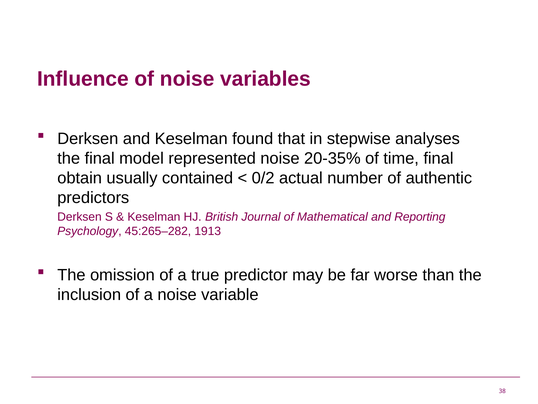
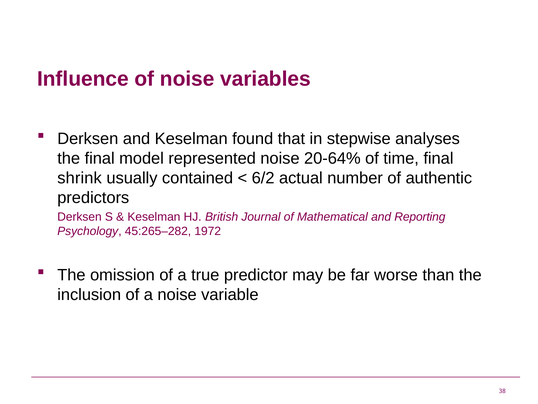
20-35%: 20-35% -> 20-64% (332, 158)
obtain: obtain -> shrink (80, 178)
0/2: 0/2 -> 6/2 (263, 178)
1913: 1913 -> 1972 (208, 231)
